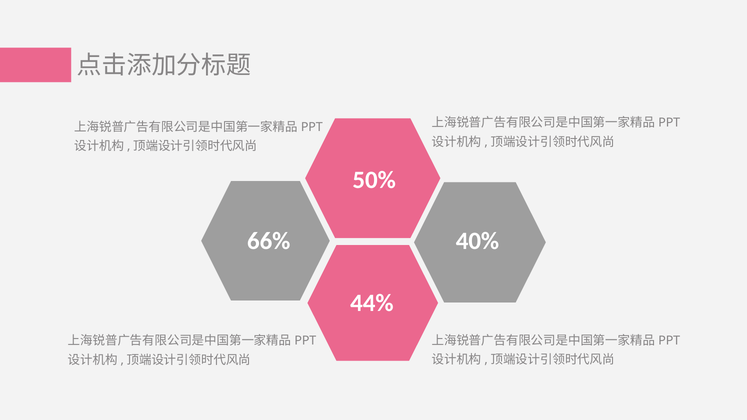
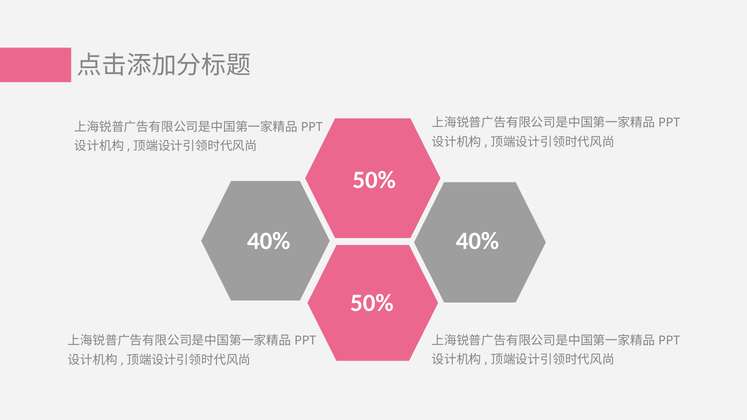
66%: 66% -> 40% (269, 241)
44%: 44% -> 50% (372, 303)
